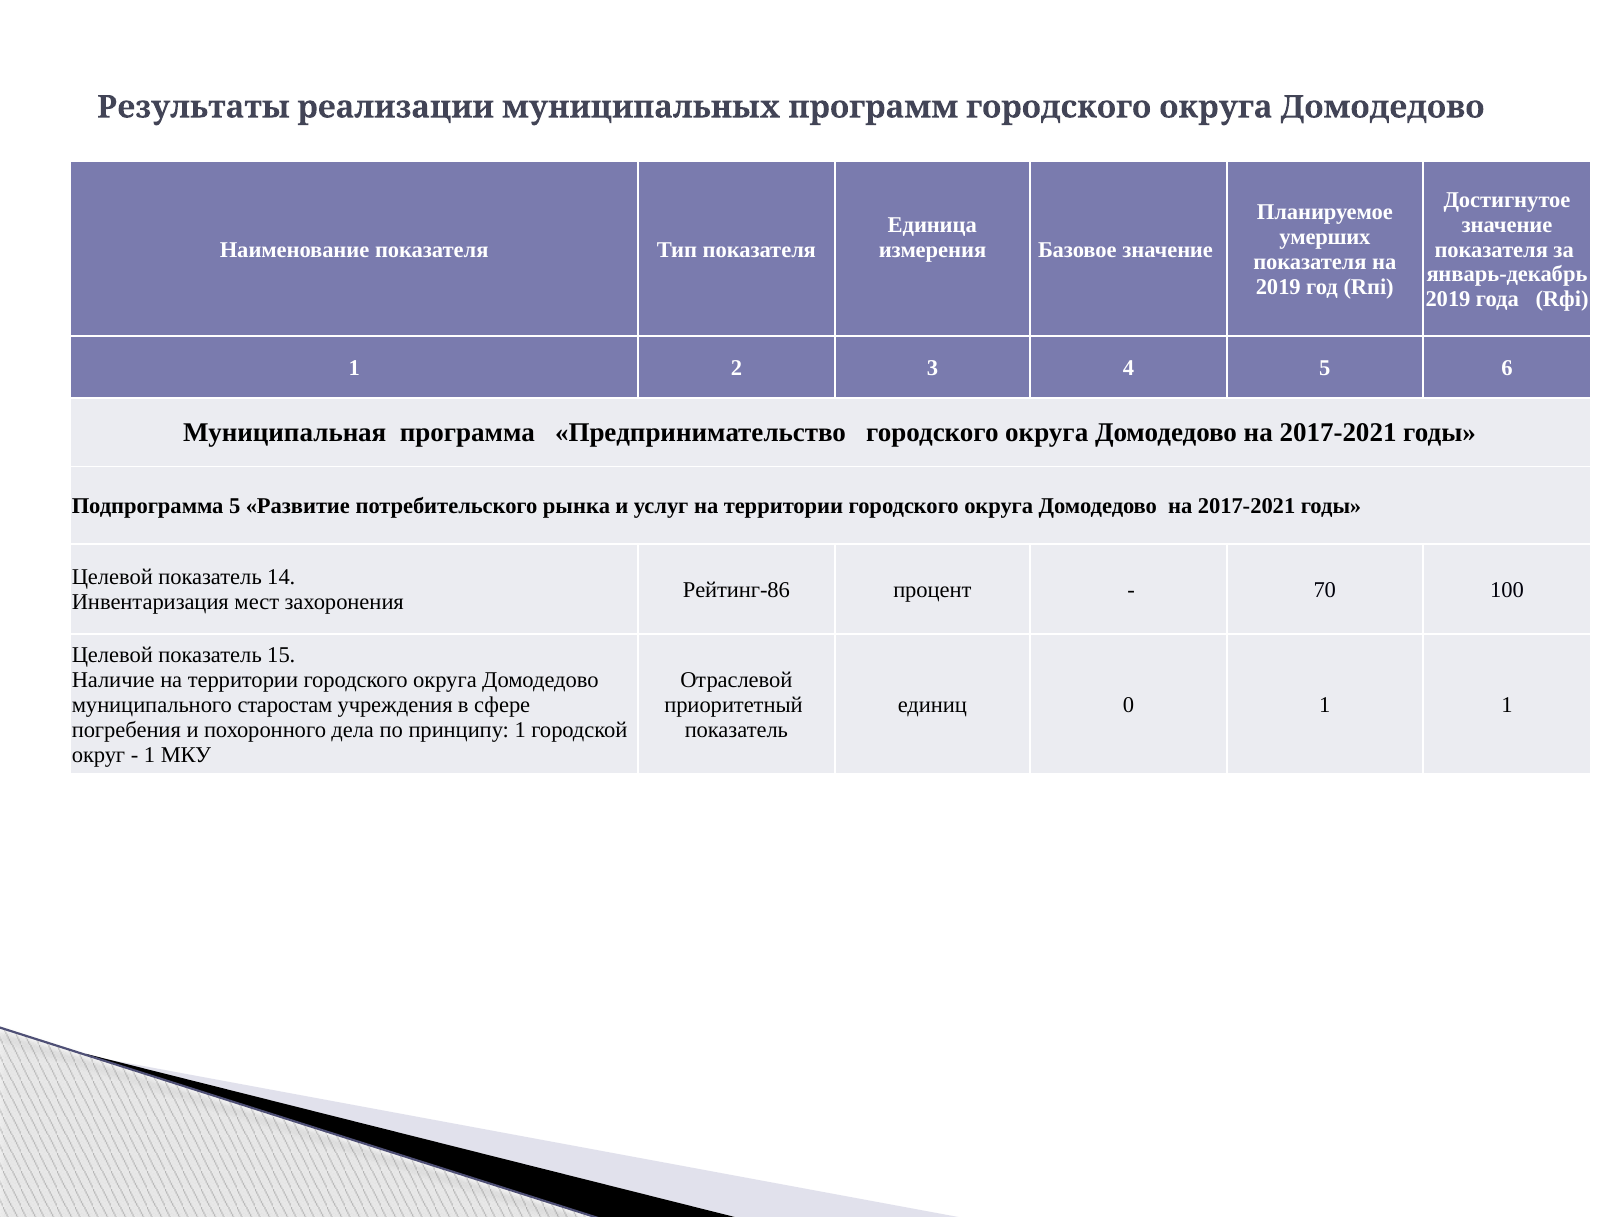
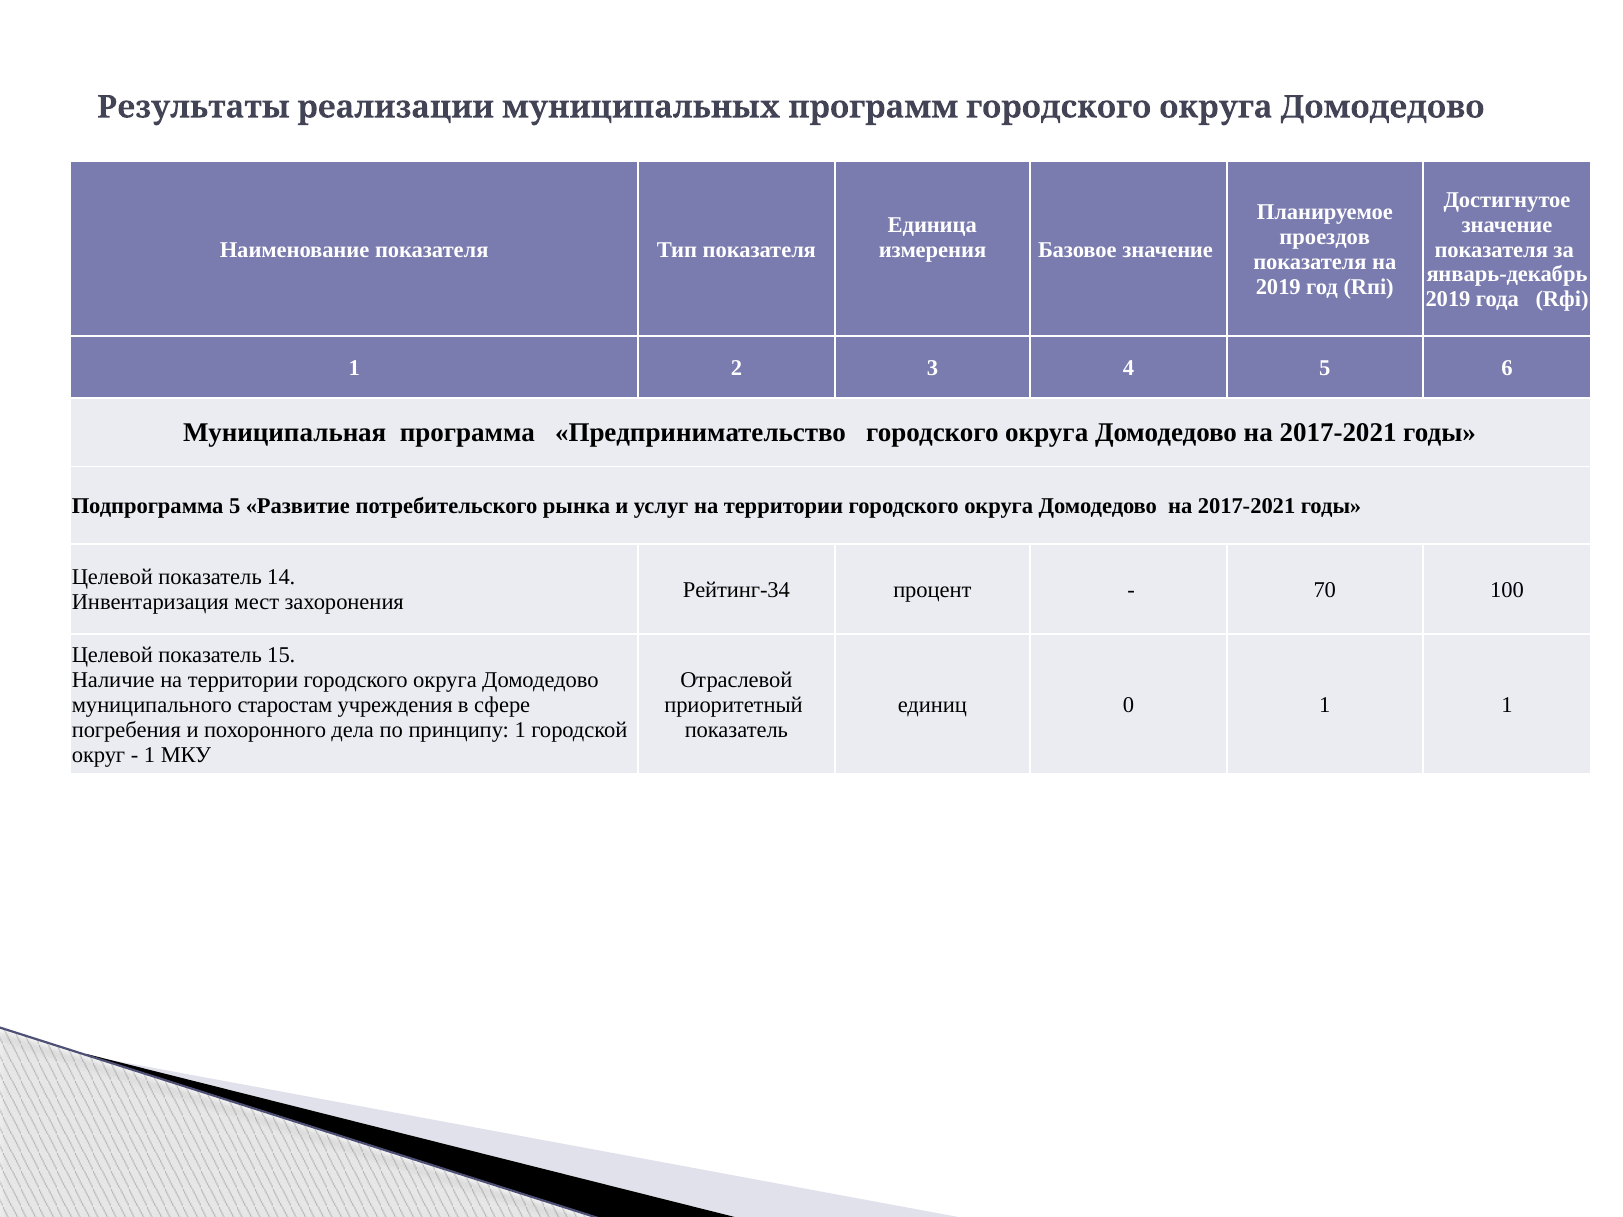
умерших: умерших -> проездов (1325, 237)
Рейтинг-86: Рейтинг-86 -> Рейтинг-34 (736, 590)
